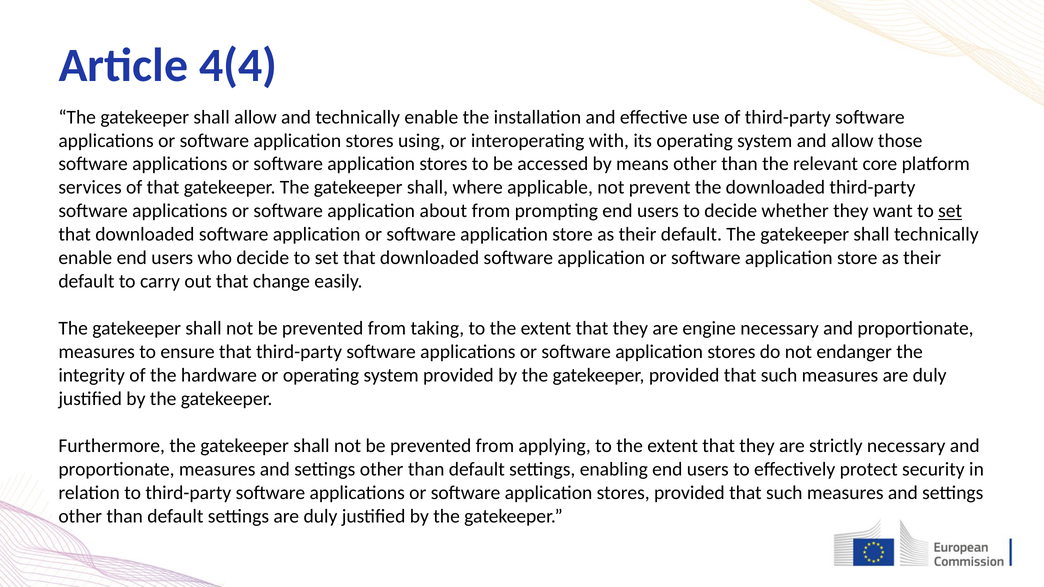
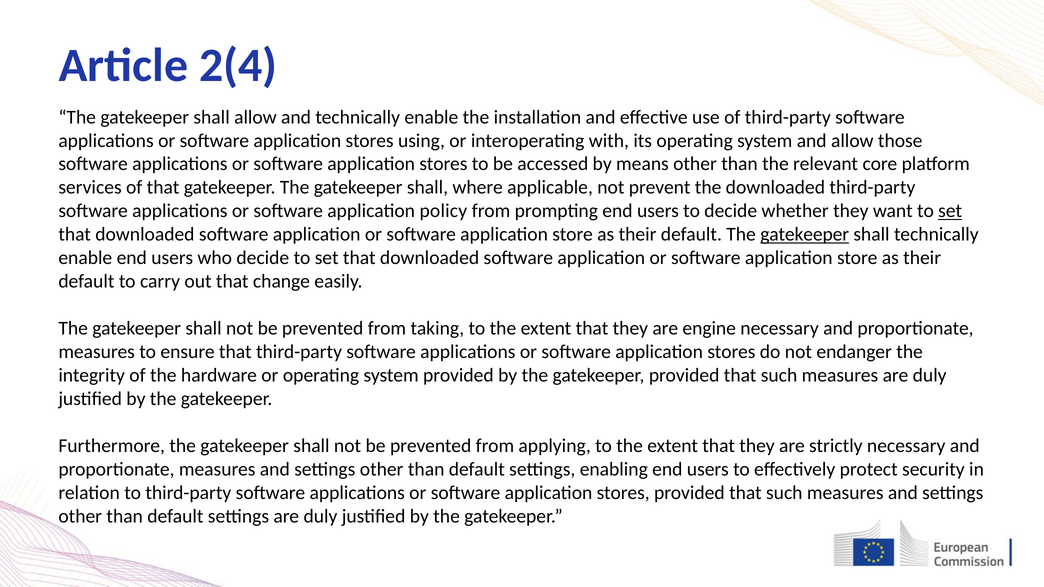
4(4: 4(4 -> 2(4 (238, 65)
about: about -> policy (443, 211)
gatekeeper underline: none -> present (805, 235)
